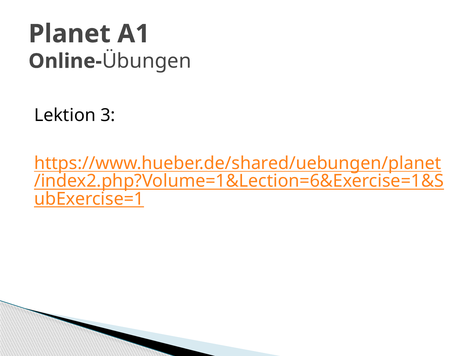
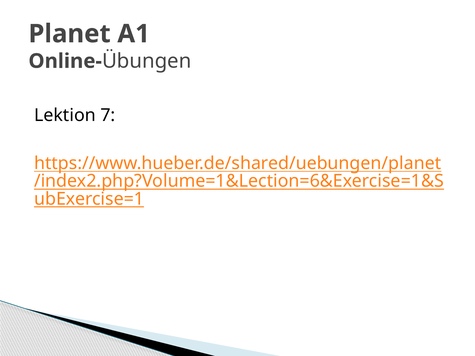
3: 3 -> 7 (108, 115)
